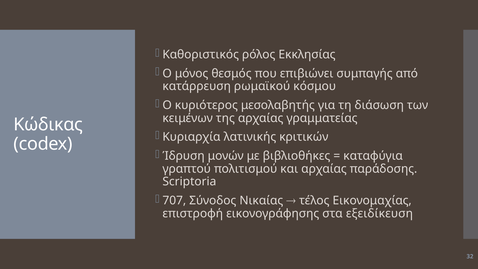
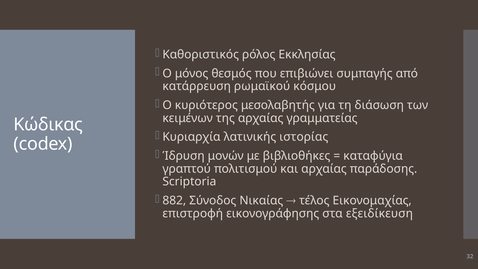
κριτικών: κριτικών -> ιστορίας (304, 137)
707: 707 -> 882 (174, 200)
